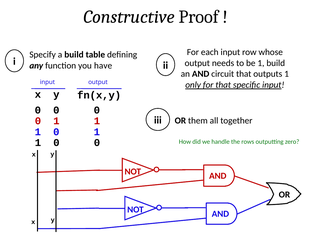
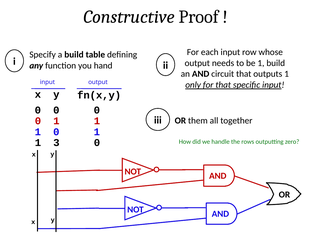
have: have -> hand (103, 66)
0: 0 -> 3 (56, 143)
